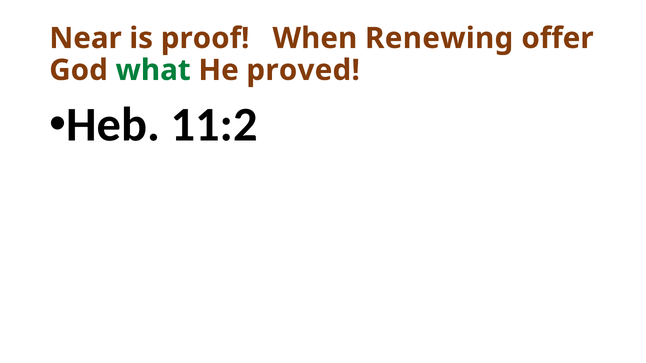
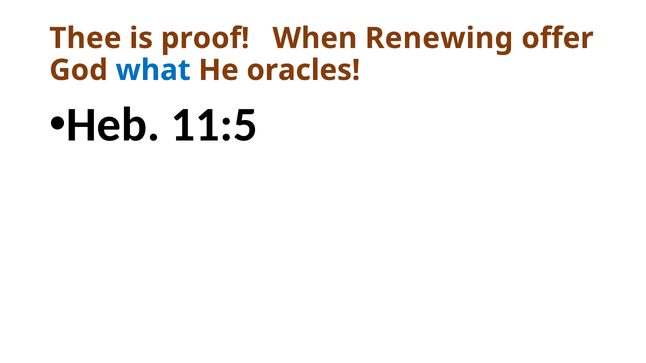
Near: Near -> Thee (85, 38)
what colour: green -> blue (153, 70)
proved: proved -> oracles (303, 70)
11:2: 11:2 -> 11:5 (214, 125)
